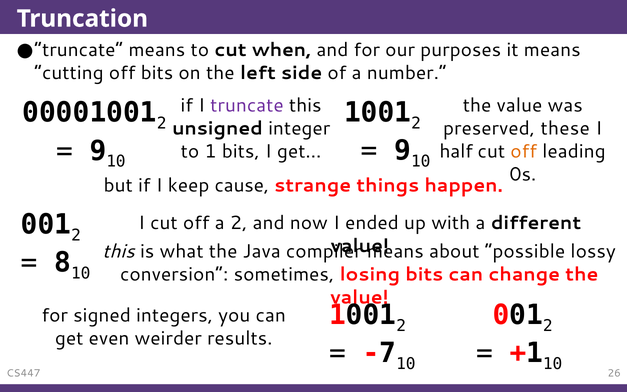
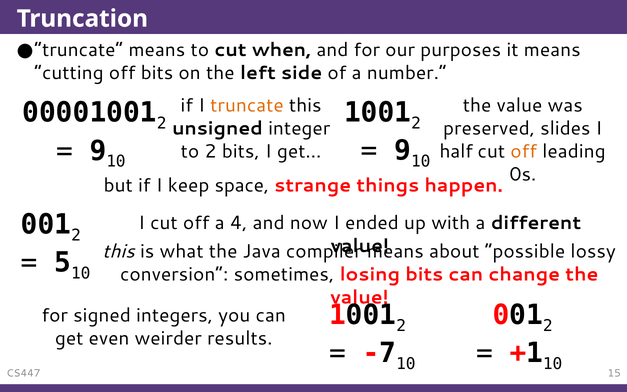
truncate colour: purple -> orange (247, 105)
these: these -> slides (565, 128)
to 1: 1 -> 2 (210, 151)
cause: cause -> space (242, 185)
a 2: 2 -> 4 (239, 223)
8: 8 -> 5 (63, 263)
26: 26 -> 15 (614, 373)
